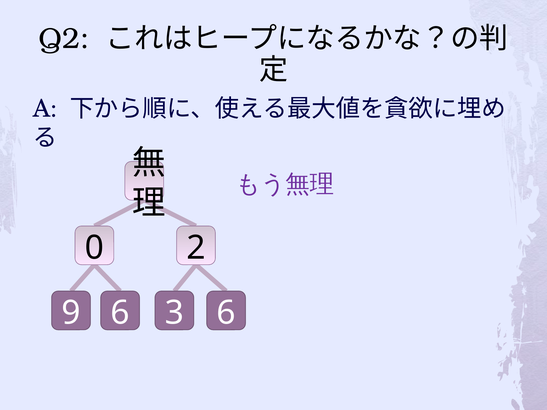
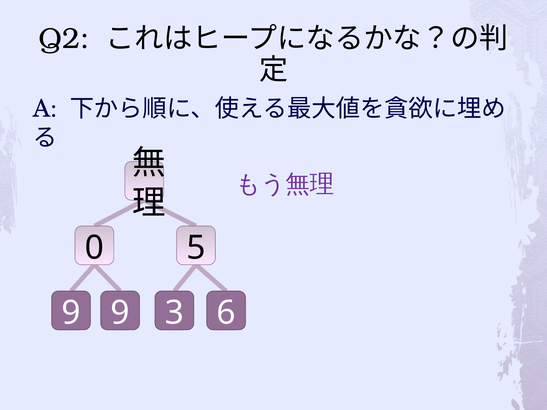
2: 2 -> 5 (196, 248)
9 6: 6 -> 9 (120, 313)
